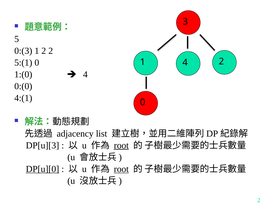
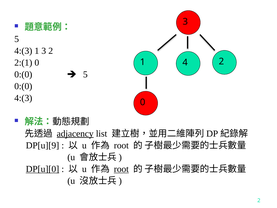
0:(3: 0:(3 -> 4:(3 (23, 51)
1 2: 2 -> 3 (44, 51)
5:(1: 5:(1 -> 2:(1 (23, 63)
1:(0: 1:(0 -> 0:(0 (23, 74)
4: 4 -> 5 (85, 74)
4:(1: 4:(1 -> 4:(3 (23, 98)
adjacency underline: none -> present (75, 133)
DP[u][3: DP[u][3 -> DP[u][9 (43, 145)
root underline: present -> none (121, 145)
